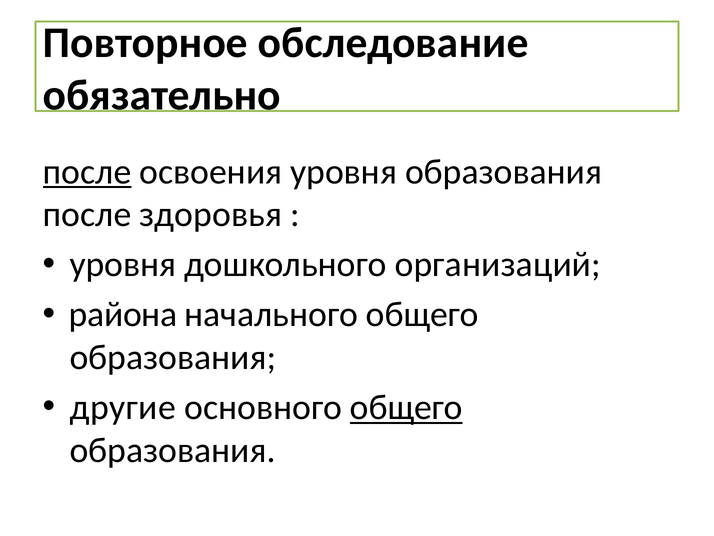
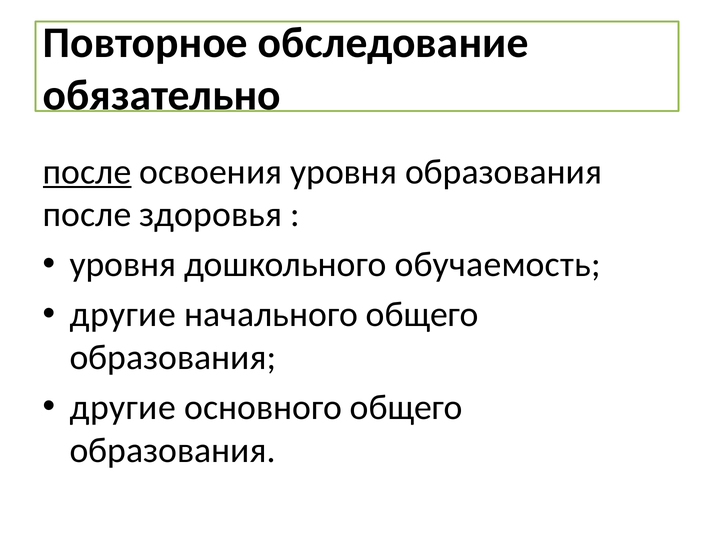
организаций: организаций -> обучаемость (498, 264)
района: района -> другие (123, 314)
общего underline: present -> none (406, 407)
